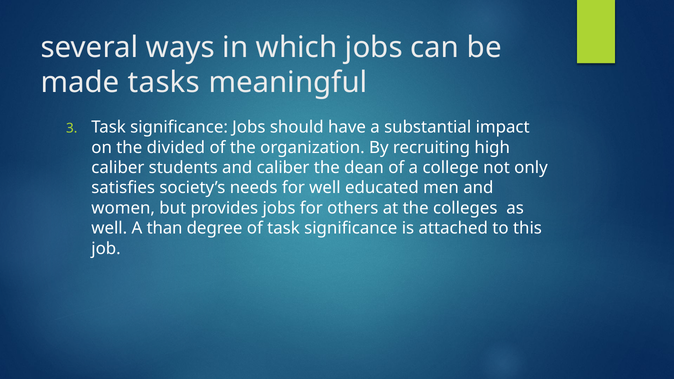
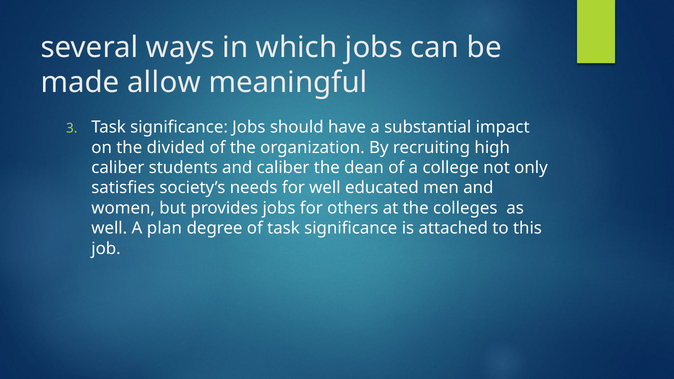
tasks: tasks -> allow (164, 83)
than: than -> plan (164, 228)
